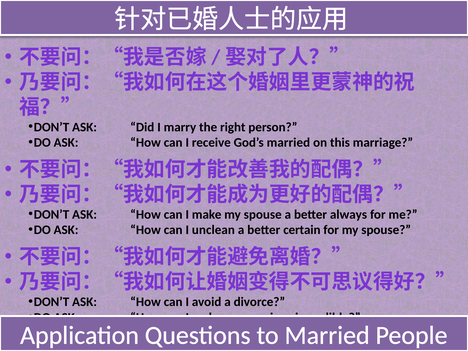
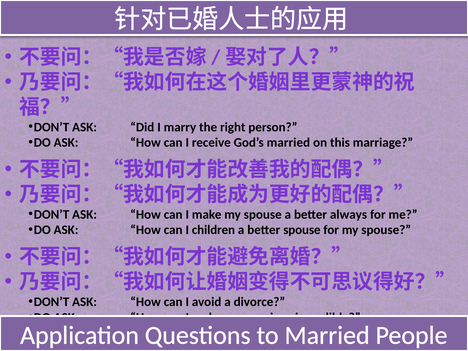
unclean: unclean -> children (213, 230)
better certain: certain -> spouse (302, 230)
